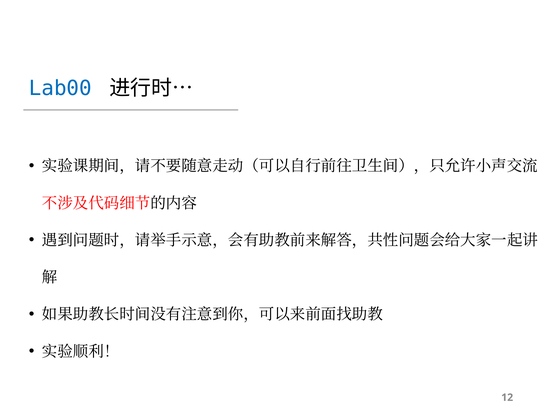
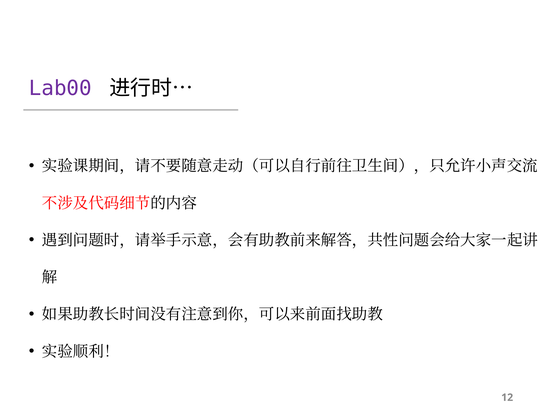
Lab00 colour: blue -> purple (60, 89)
